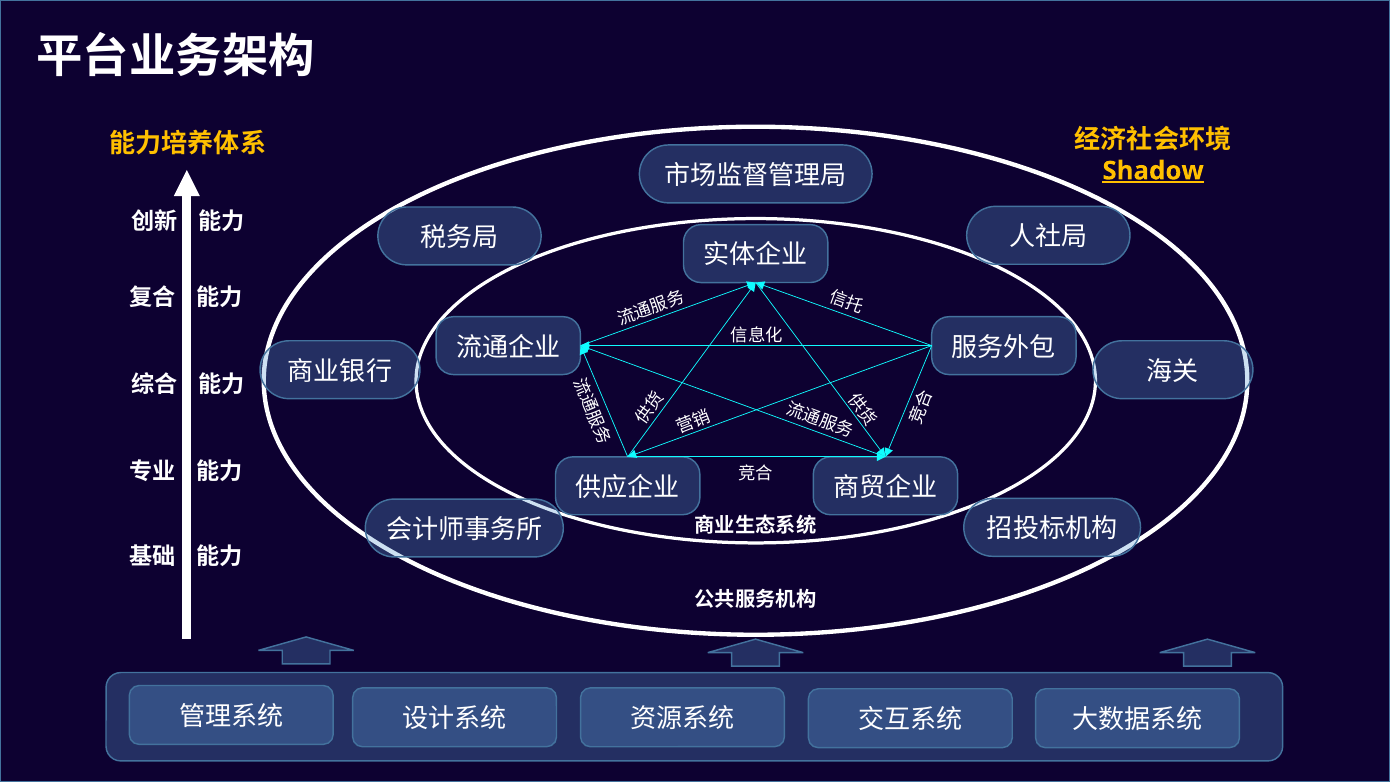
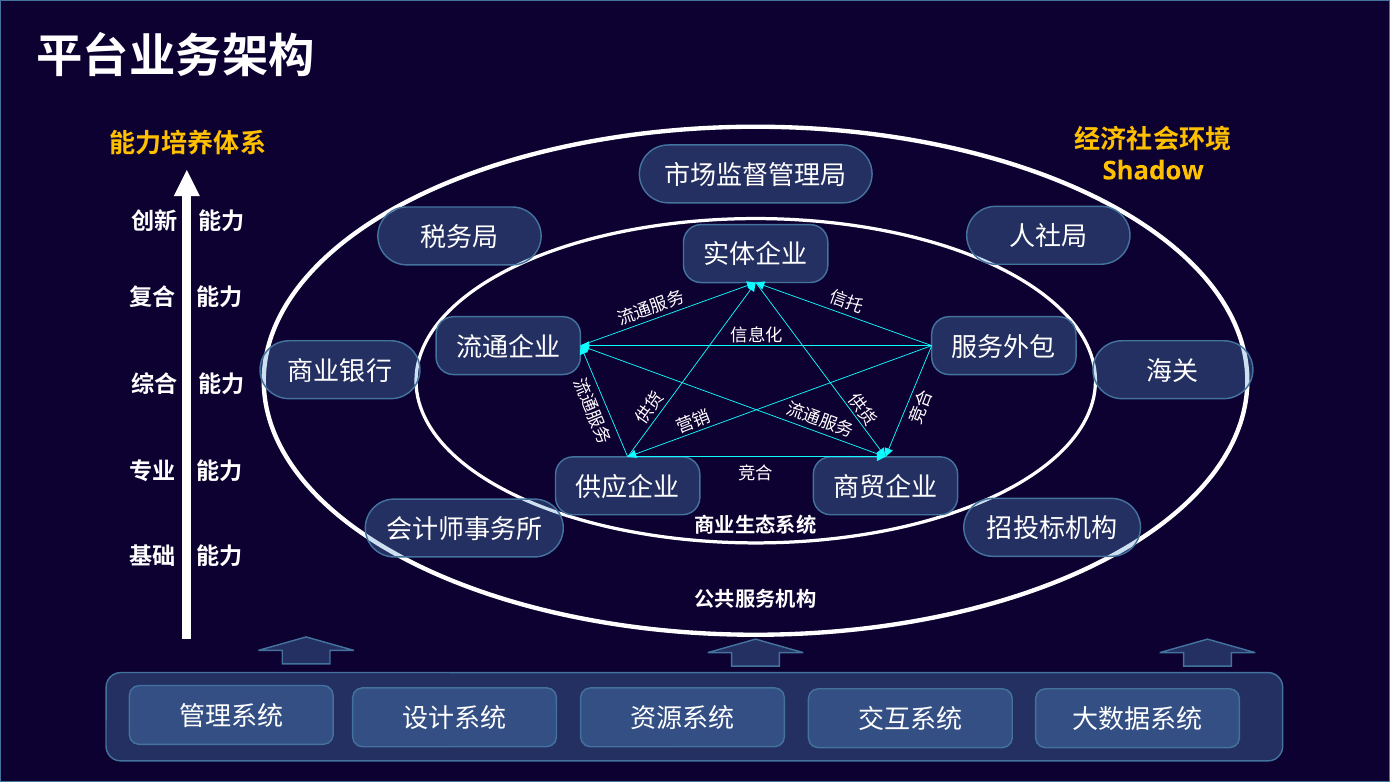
Shadow underline: present -> none (1153, 171)
